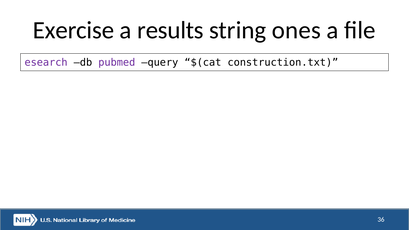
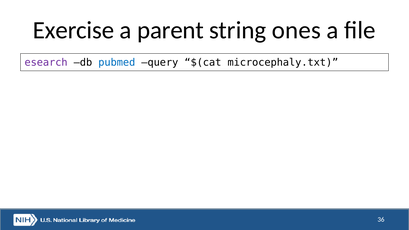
results: results -> parent (171, 30)
pubmed colour: purple -> blue (117, 63)
construction.txt: construction.txt -> microcephaly.txt (283, 63)
